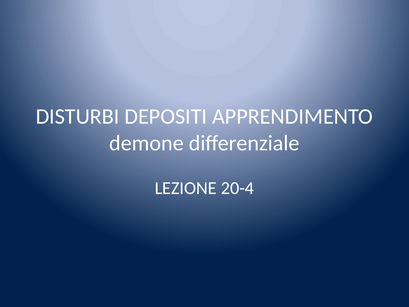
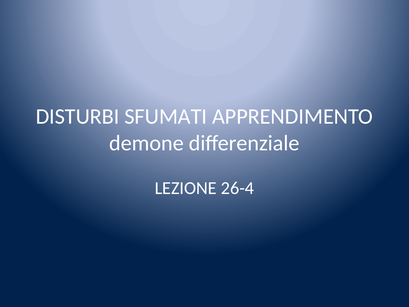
DEPOSITI: DEPOSITI -> SFUMATI (166, 116)
20-4: 20-4 -> 26-4 (238, 188)
